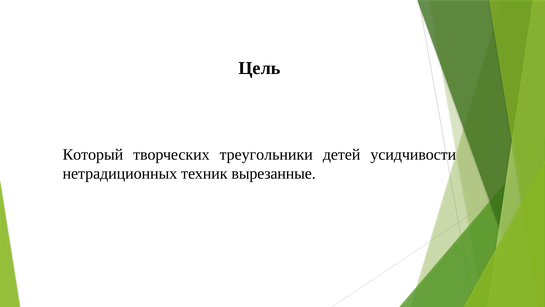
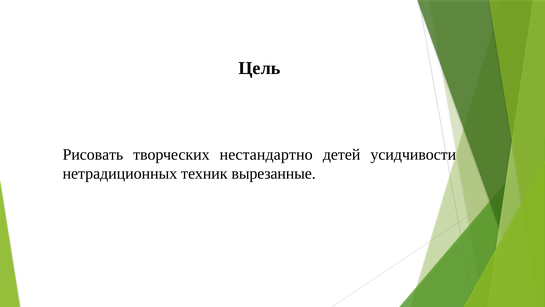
Который: Который -> Рисовать (93, 154)
треугольники: треугольники -> нестандартно (266, 154)
